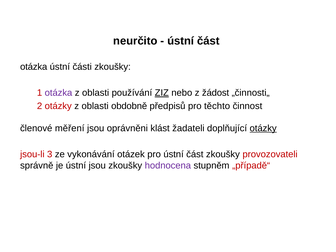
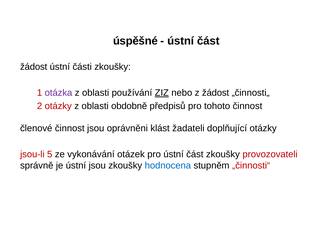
neurčito: neurčito -> úspěšné (135, 41)
otázka: otázka -> žádost (34, 67)
těchto: těchto -> tohoto (217, 106)
členové měření: měření -> činnost (70, 128)
otázky underline: present -> none (263, 128)
3: 3 -> 5 (50, 154)
hodnocena colour: purple -> blue (168, 166)
„případě“: „případě“ -> „činnosti“ (251, 166)
